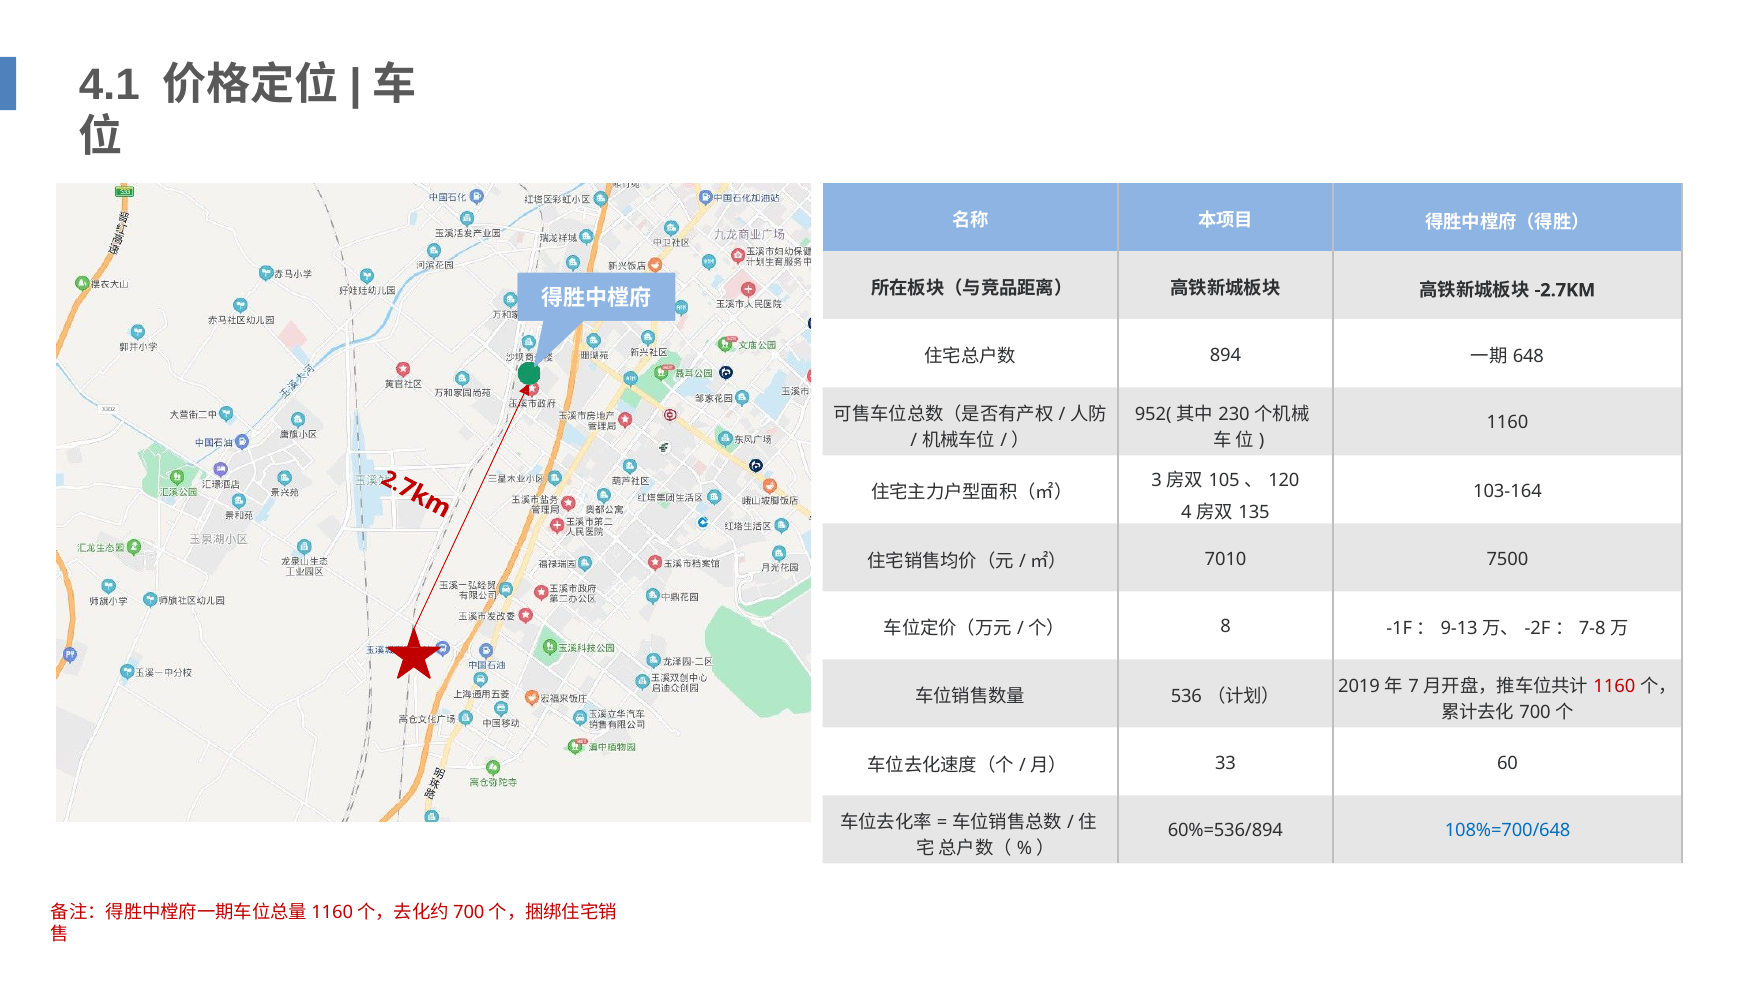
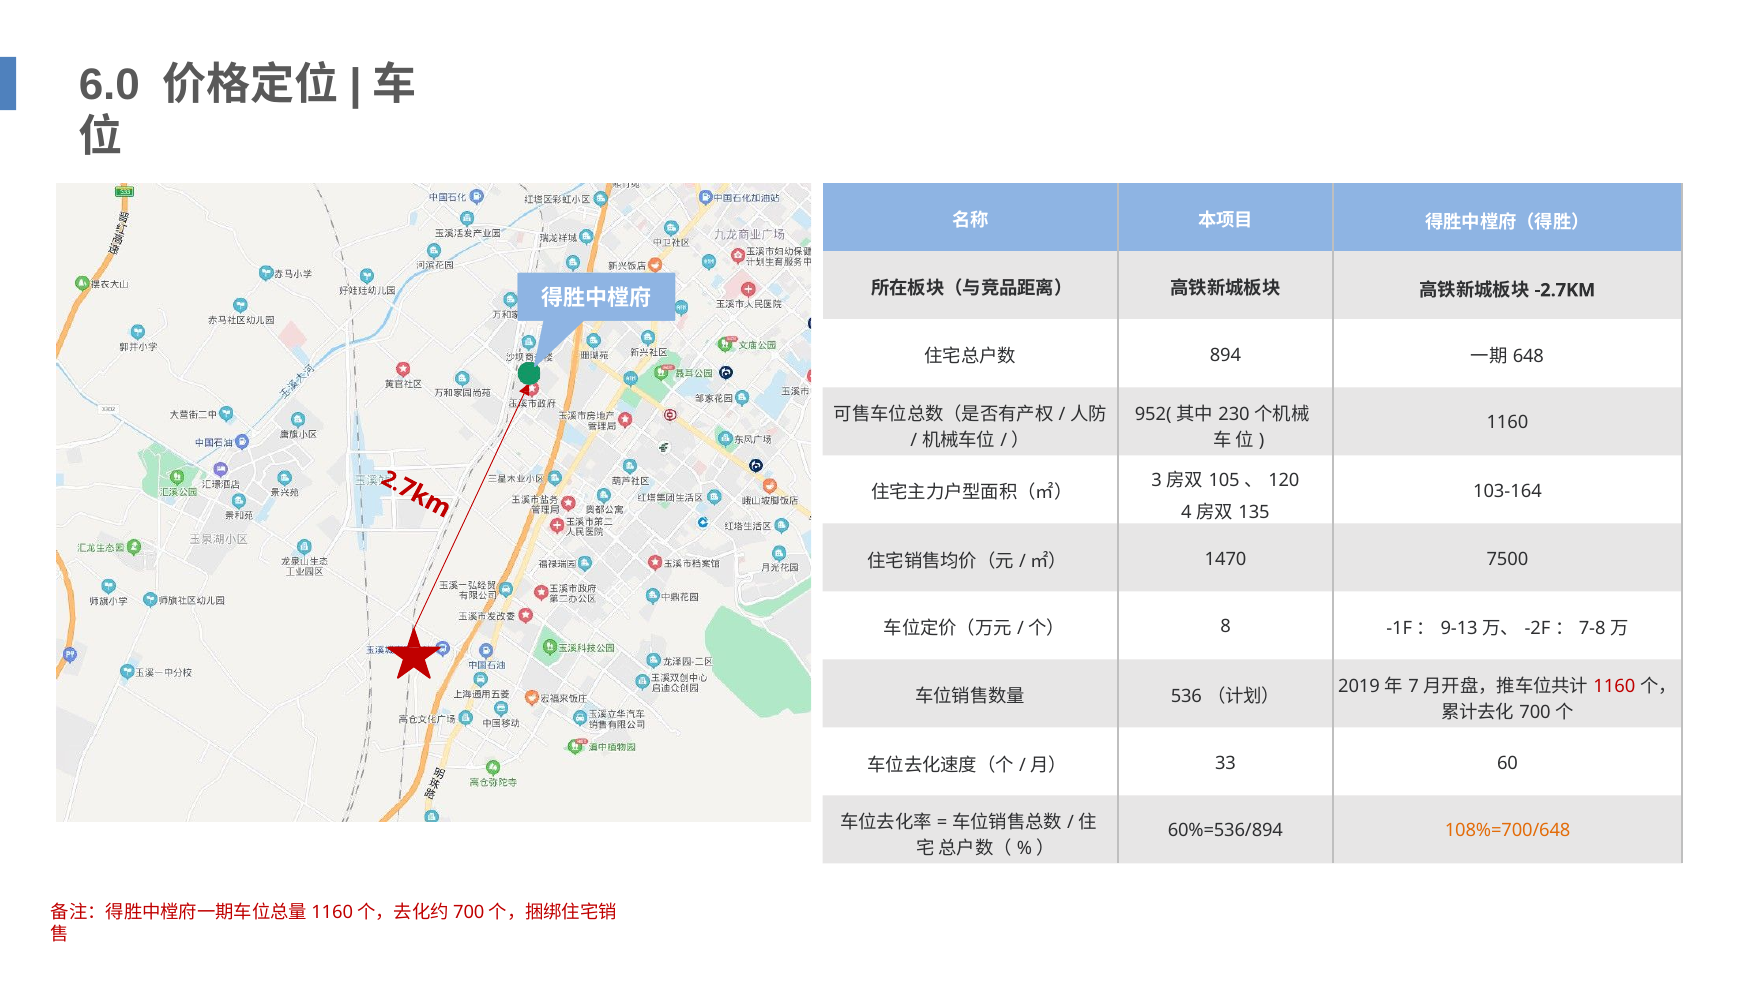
4.1: 4.1 -> 6.0 (109, 85)
7010: 7010 -> 1470 (1226, 560)
108%=700/648 colour: blue -> orange (1508, 831)
